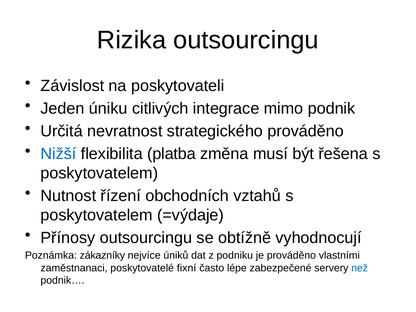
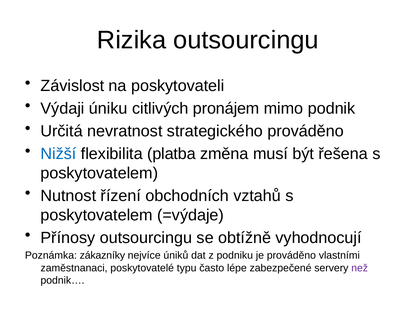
Jeden: Jeden -> Výdaji (63, 108)
integrace: integrace -> pronájem (226, 108)
fixní: fixní -> typu (187, 268)
než colour: blue -> purple (360, 268)
